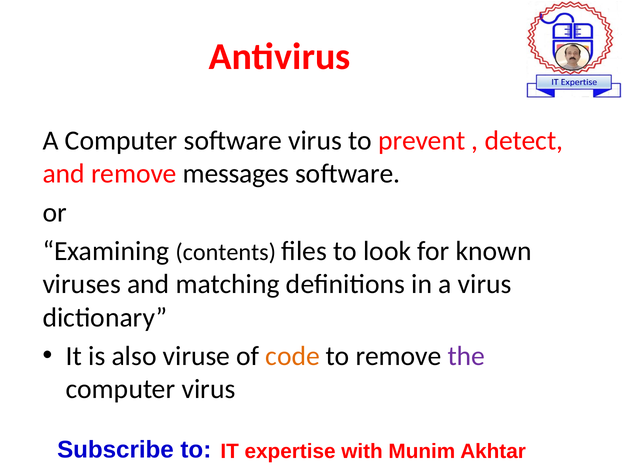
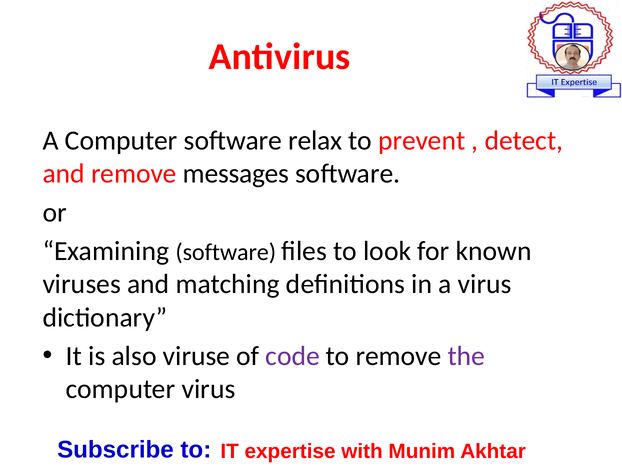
software virus: virus -> relax (315, 141)
Examining contents: contents -> software (226, 253)
code colour: orange -> purple (293, 357)
